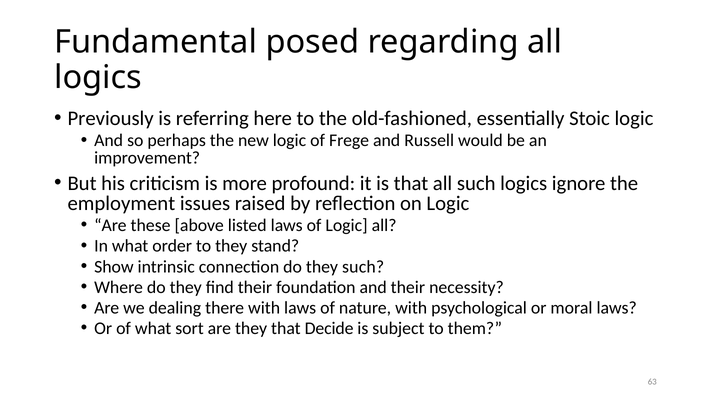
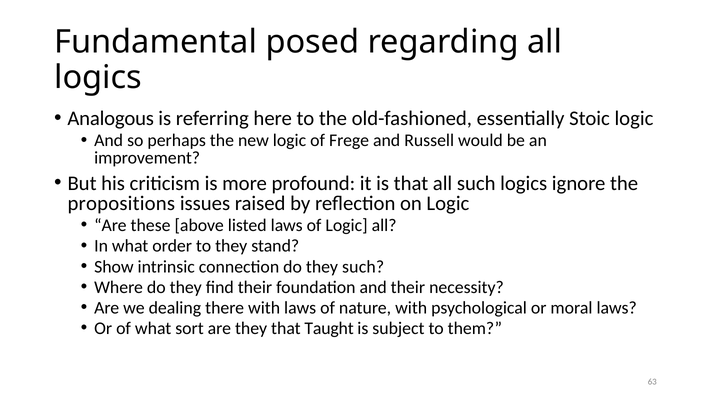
Previously: Previously -> Analogous (111, 118)
employment: employment -> propositions (121, 203)
Decide: Decide -> Taught (329, 328)
